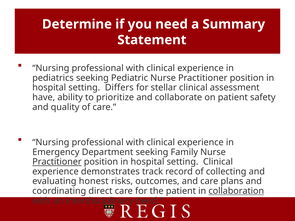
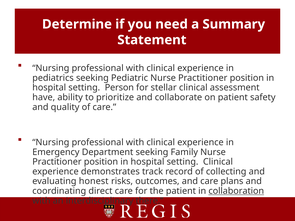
Differs: Differs -> Person (119, 88)
Practitioner underline: present -> none (57, 162)
interdisciplinary need: need -> there (149, 201)
